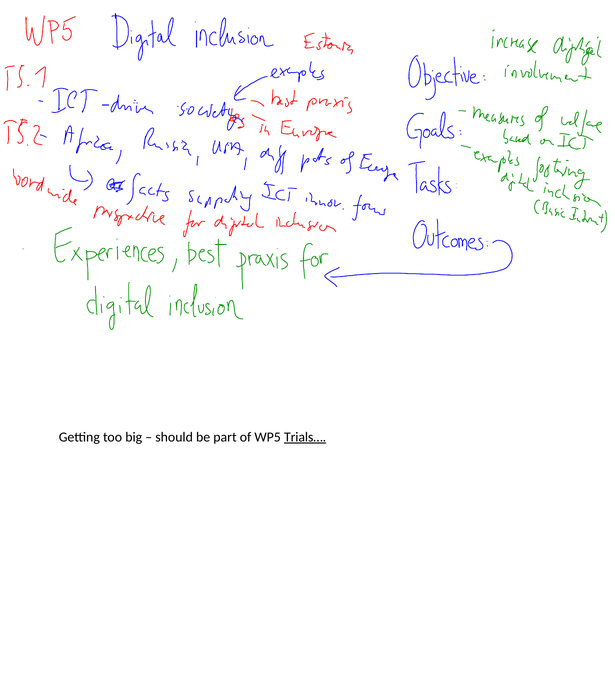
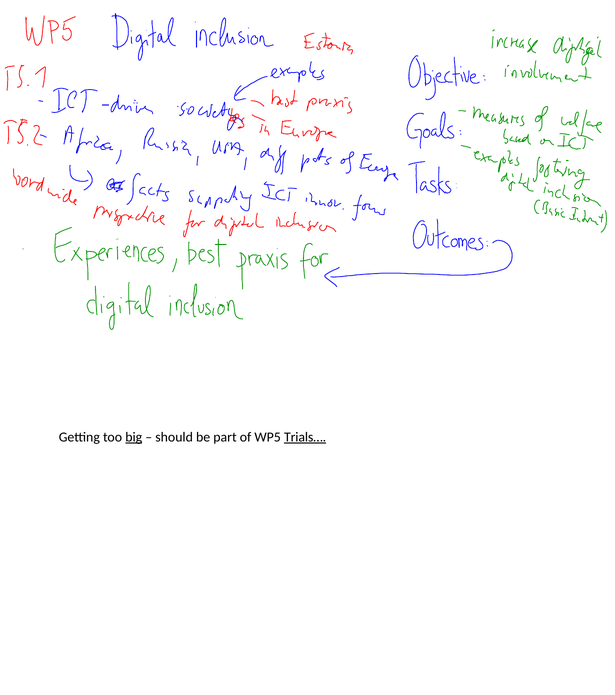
big underline: none -> present (134, 438)
